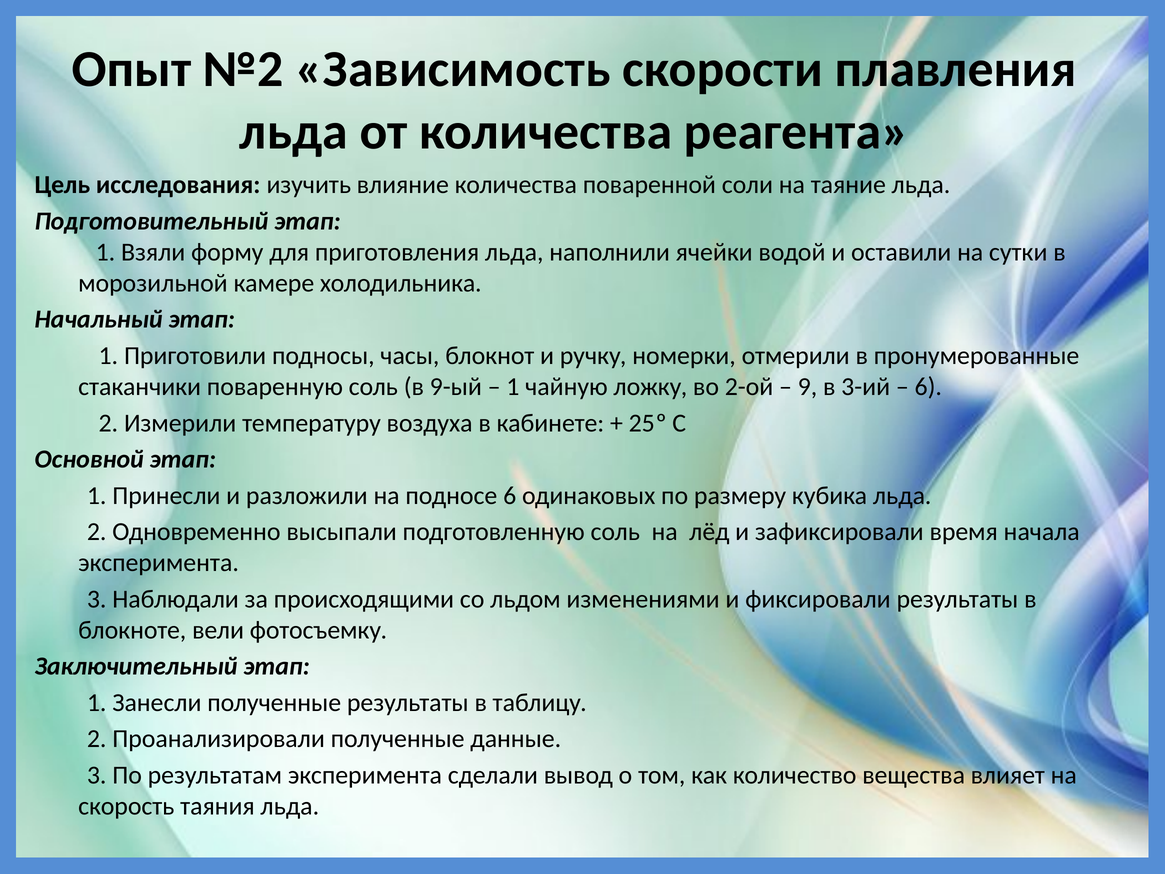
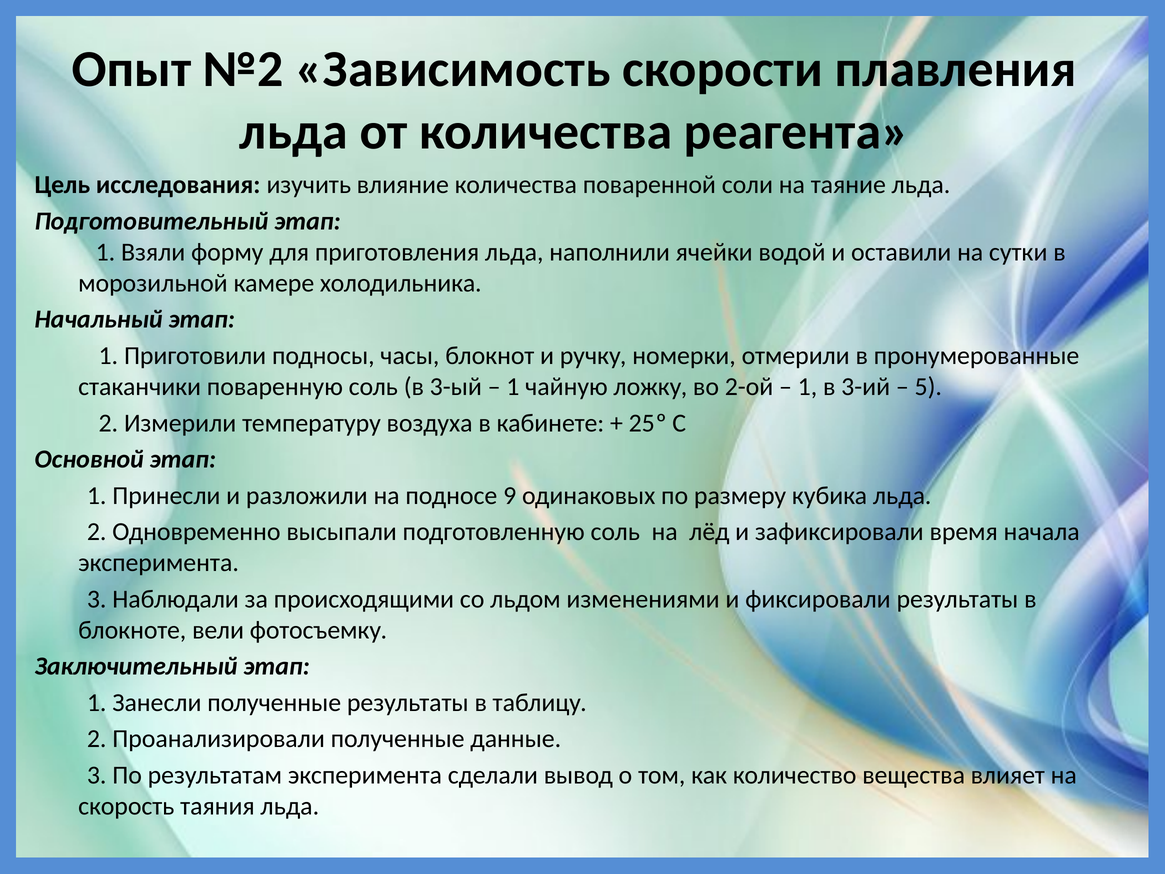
9-ый: 9-ый -> 3-ый (456, 387)
9: 9 -> 1 (807, 387)
6: 6 -> 5 (928, 387)
подносе 6: 6 -> 9 (510, 495)
